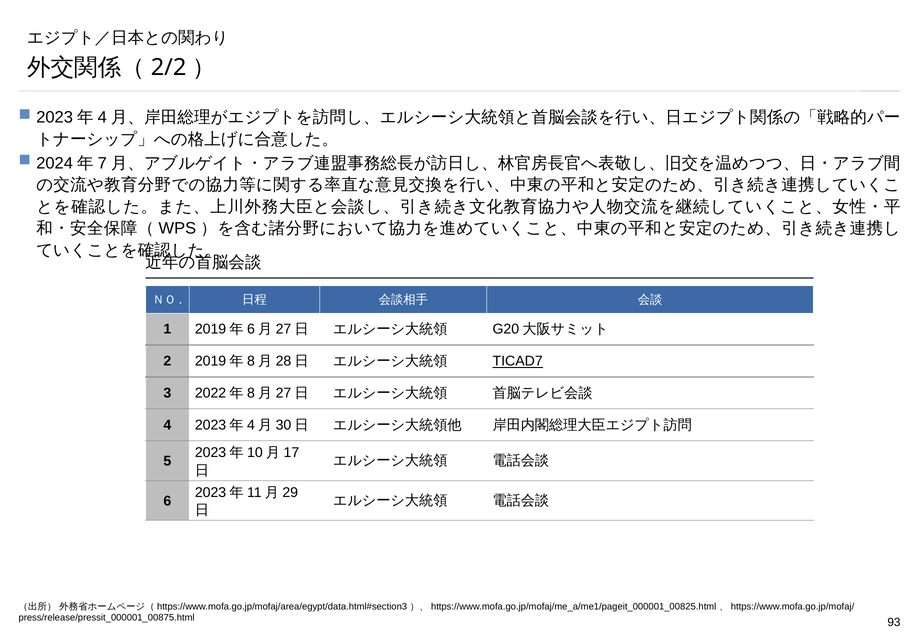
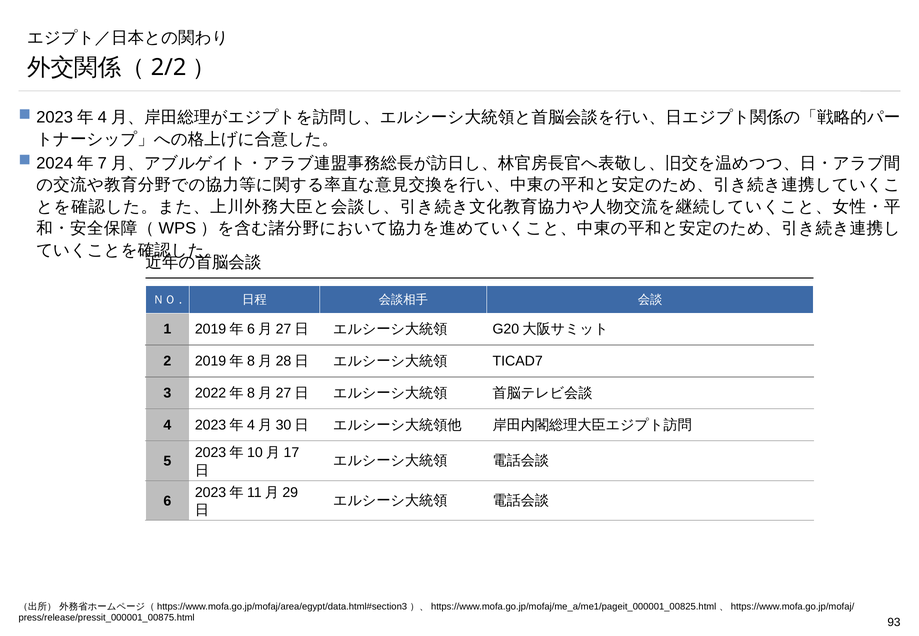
TICAD7 underline: present -> none (518, 361)
